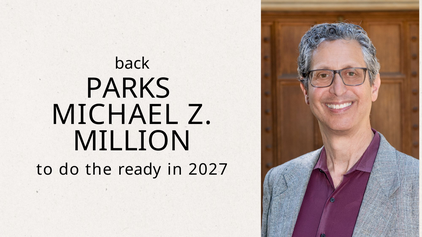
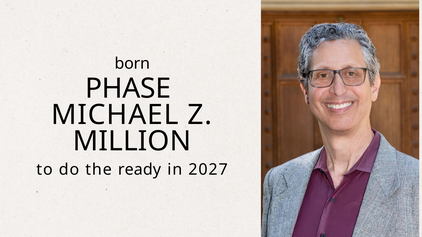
back: back -> born (132, 64)
PARKS: PARKS -> PHASE (128, 89)
